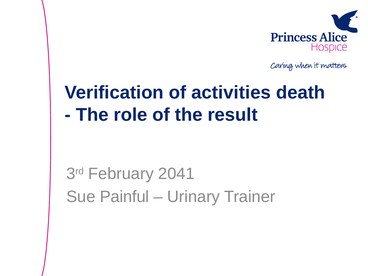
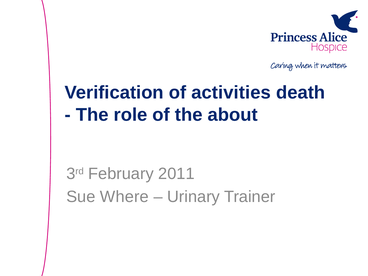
result: result -> about (233, 115)
2041: 2041 -> 2011 (176, 174)
Painful: Painful -> Where (124, 197)
